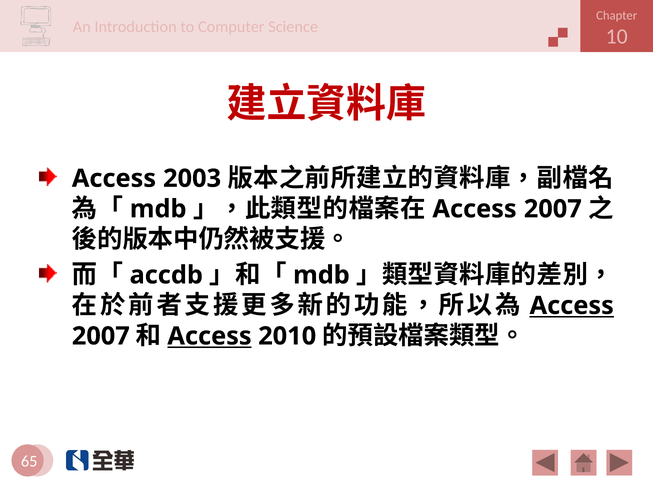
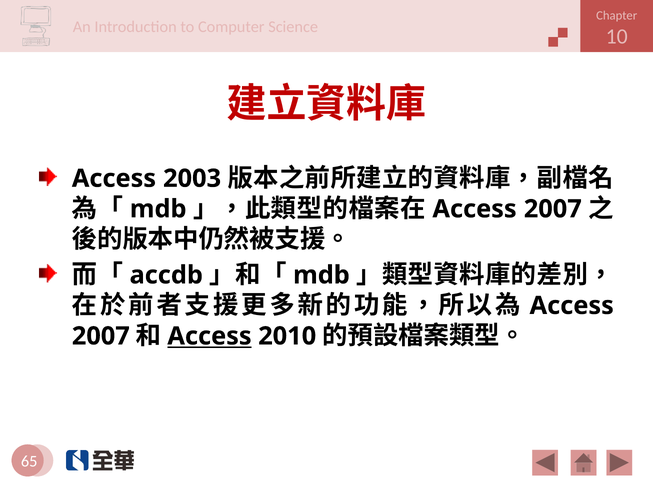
Access underline: present -> none (572, 305)
